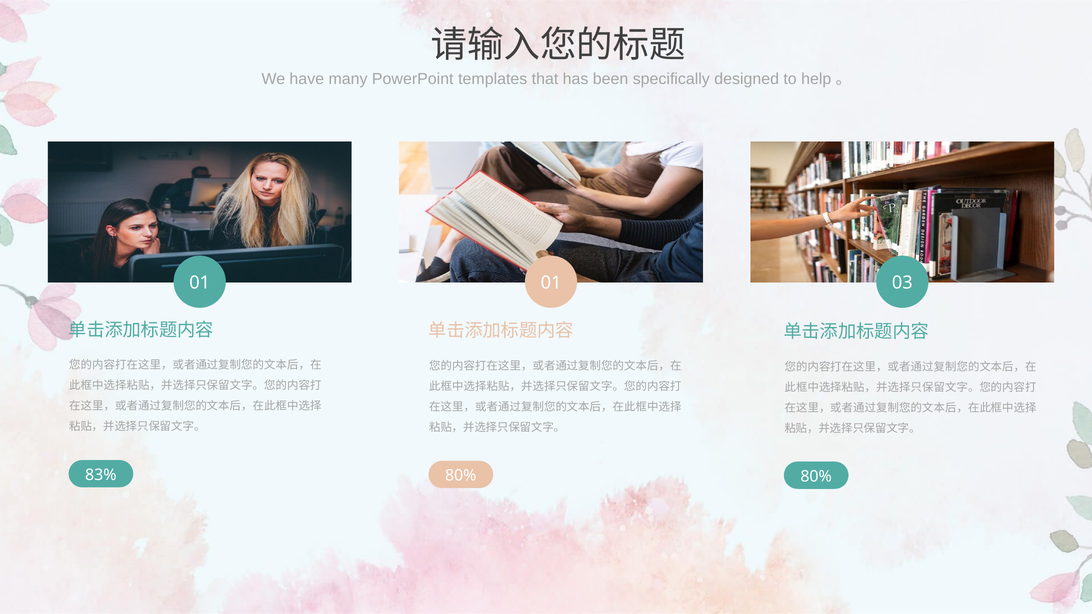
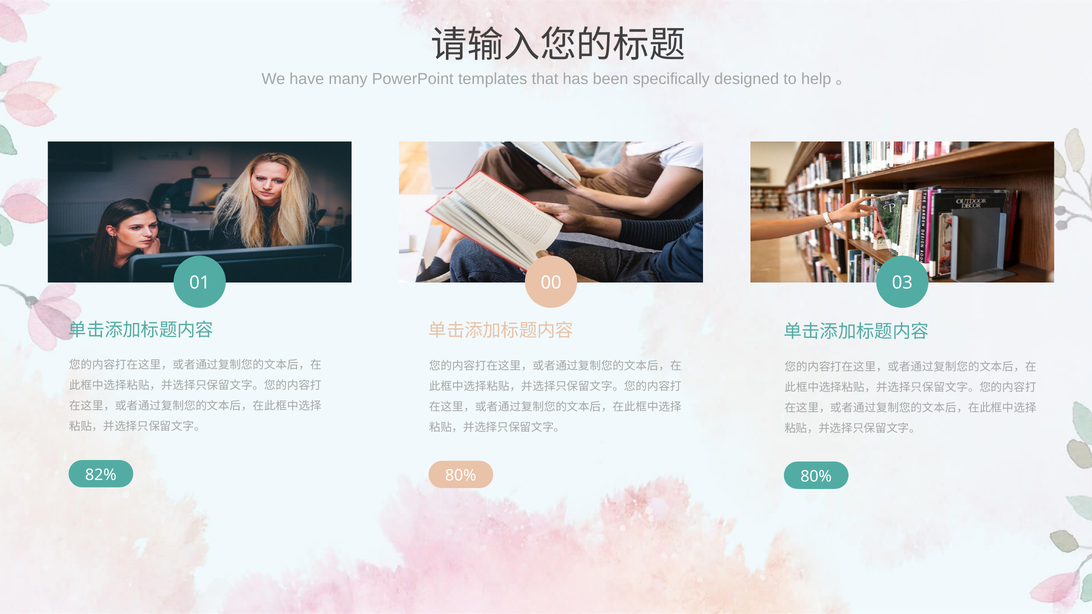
01 01: 01 -> 00 (551, 283)
83%: 83% -> 82% (101, 475)
